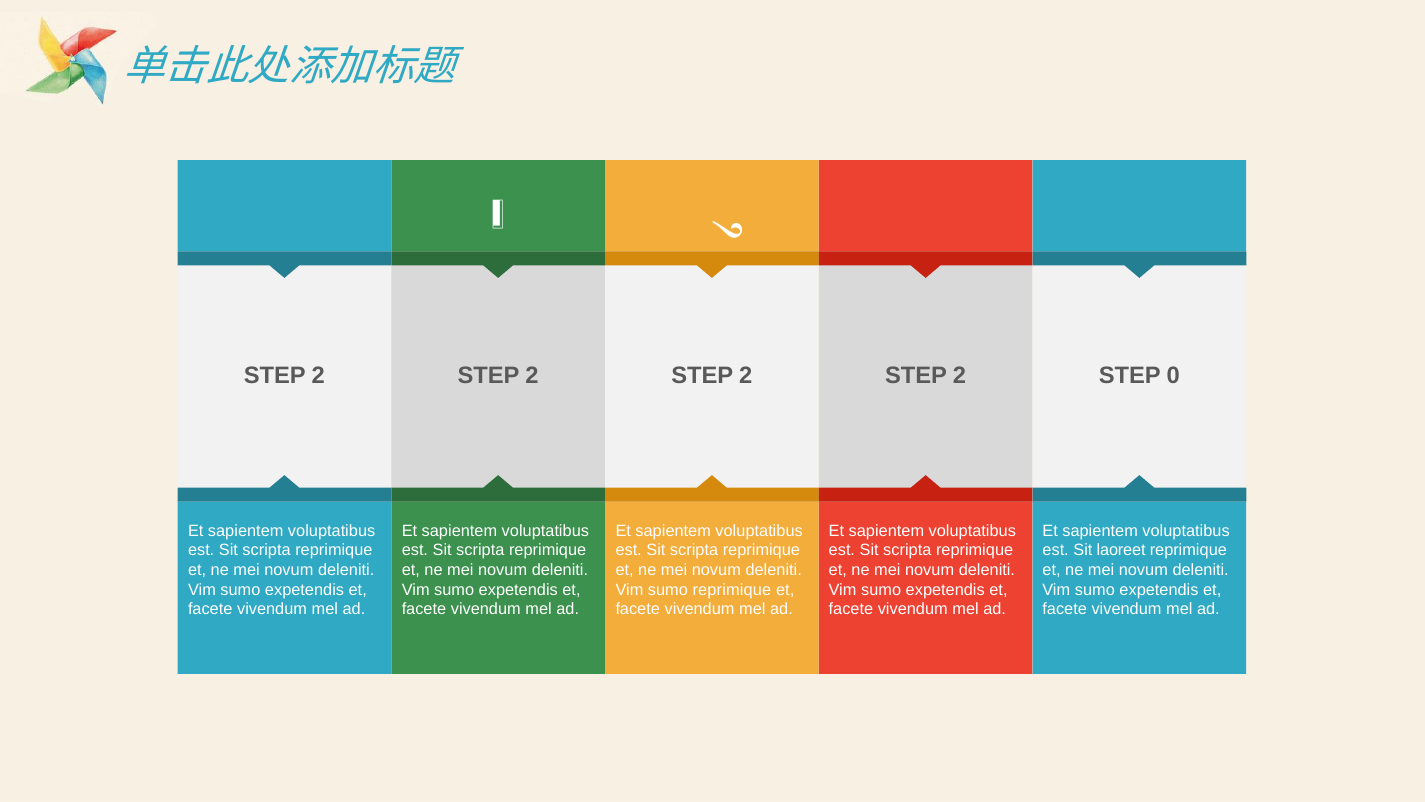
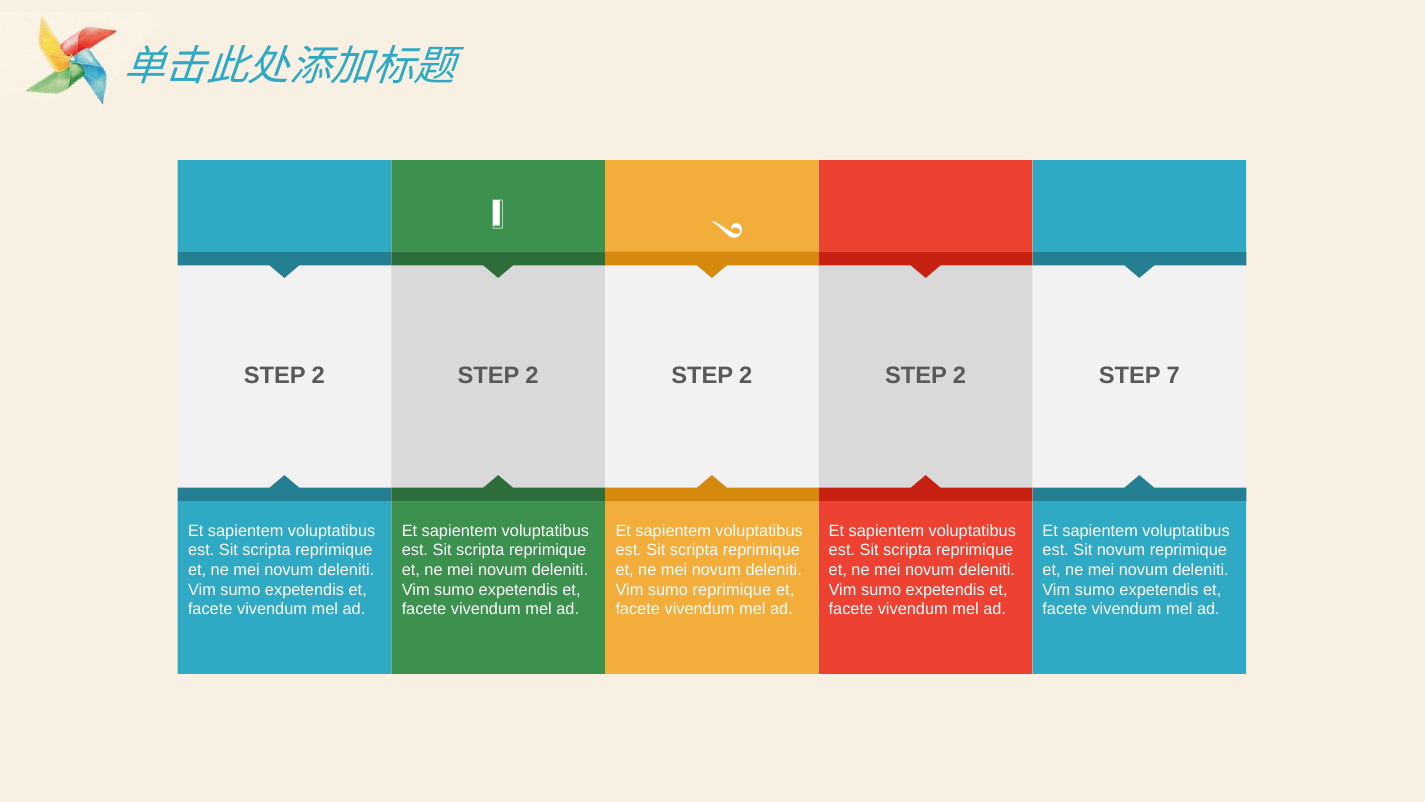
0: 0 -> 7 (1173, 376)
Sit laoreet: laoreet -> novum (1121, 550)
